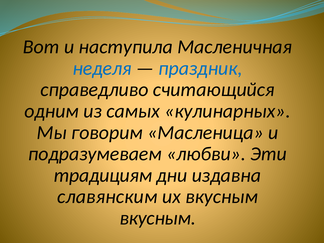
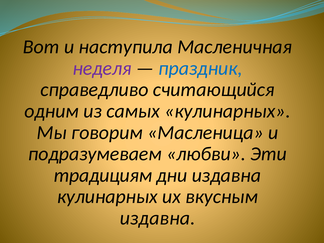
неделя colour: blue -> purple (102, 68)
славянским: славянским -> кулинарных (107, 197)
вкусным: вкусным -> издавна (158, 218)
